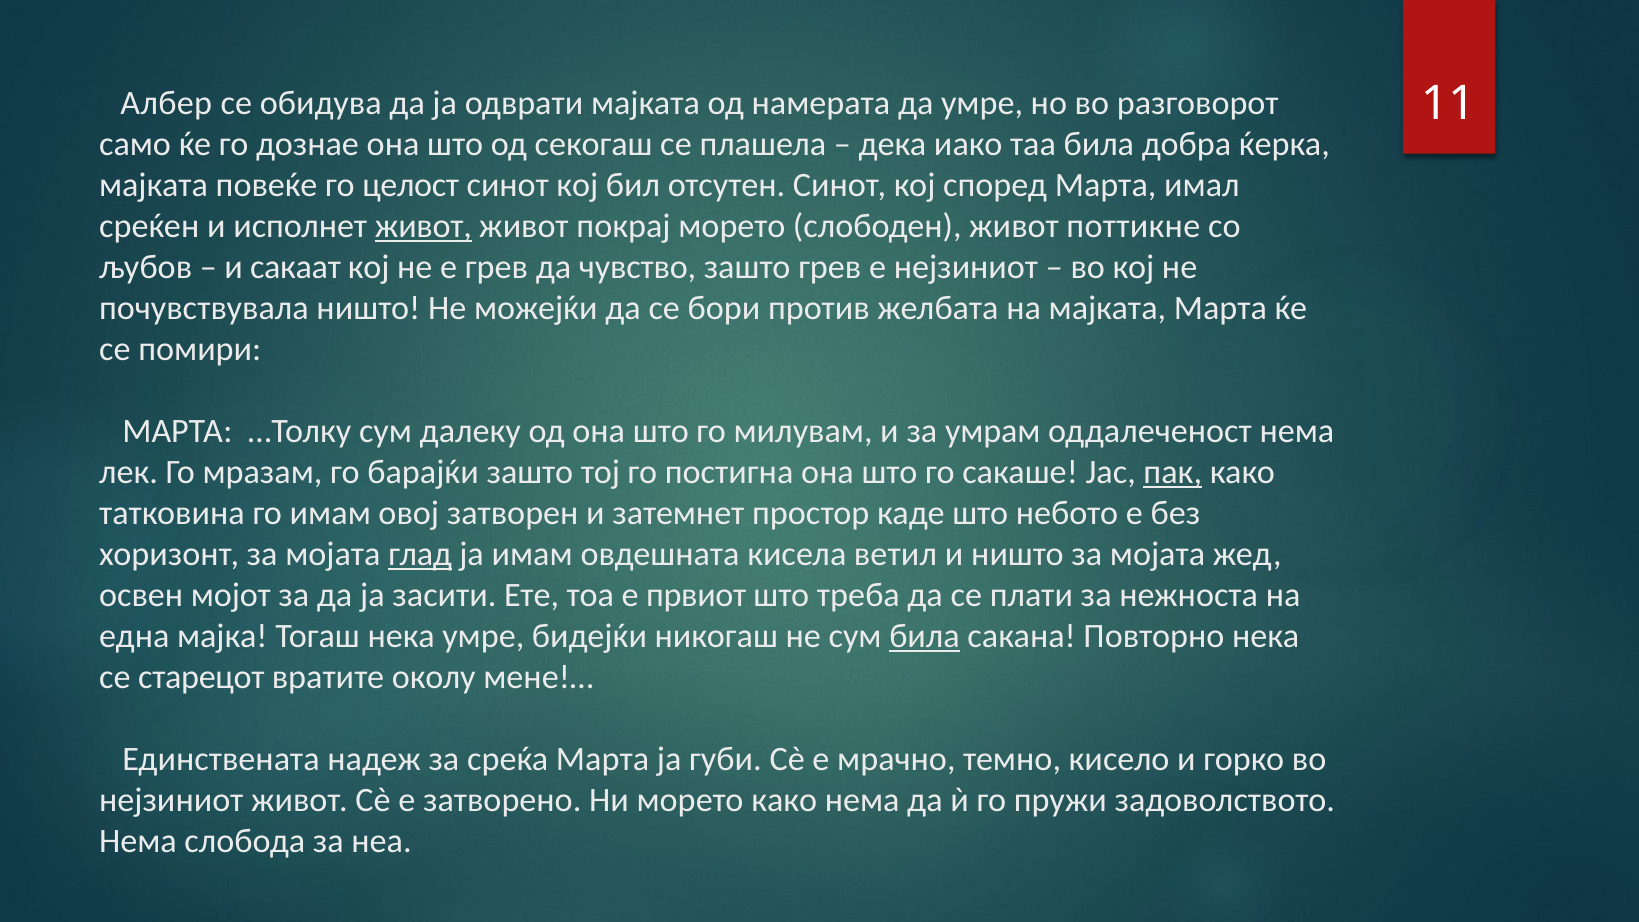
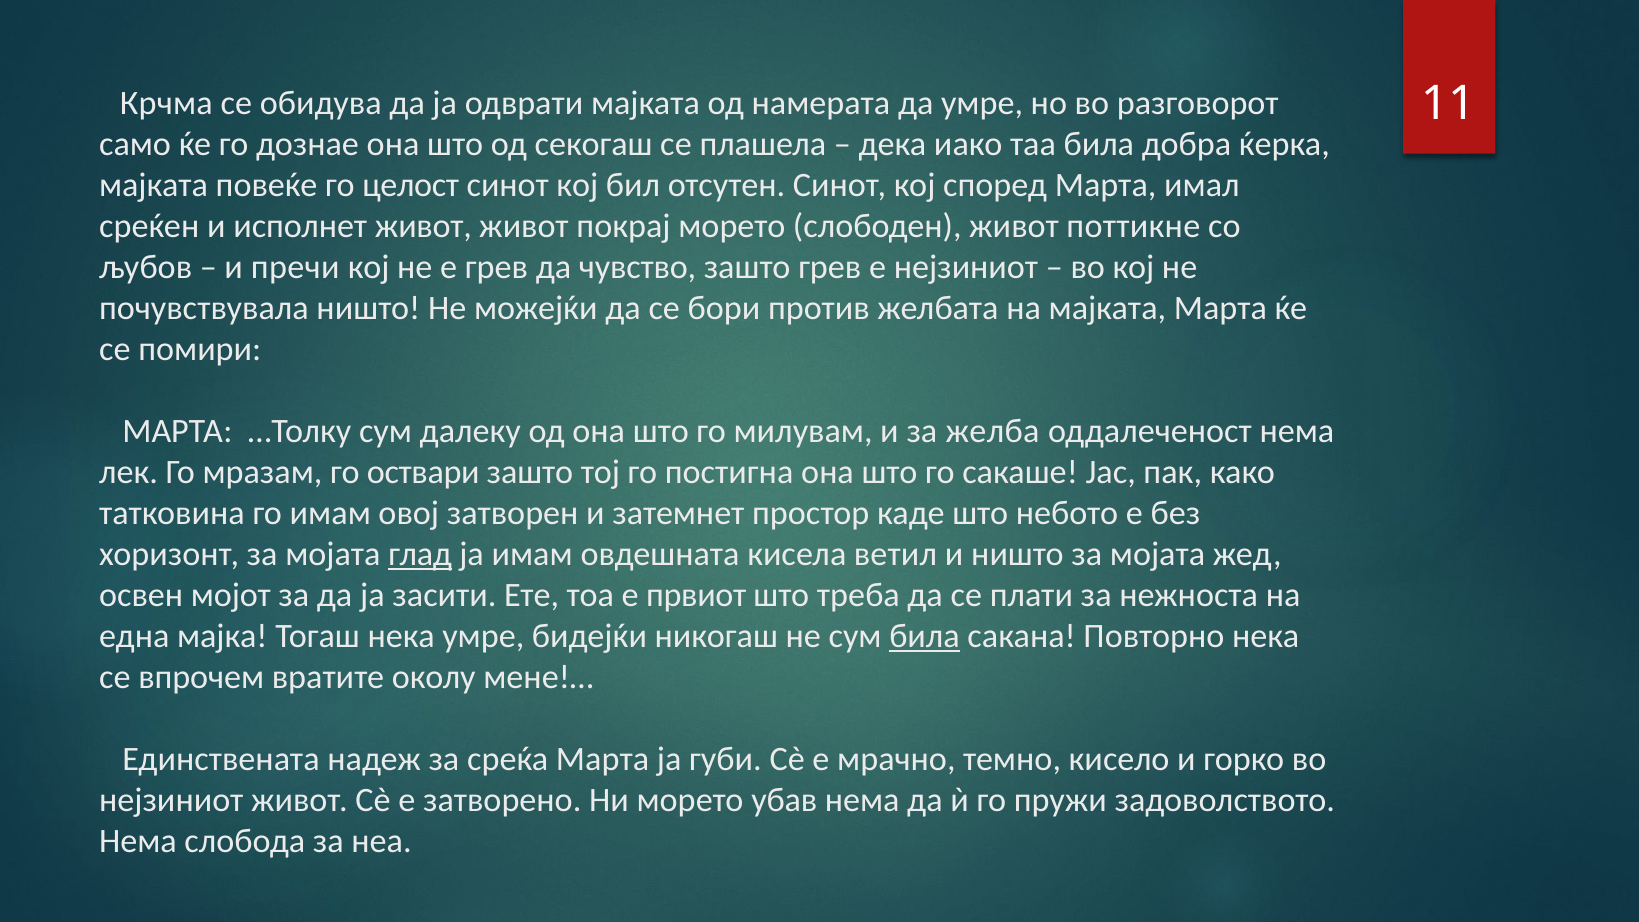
Албер: Албер -> Крчма (166, 103)
живот underline: present -> none (423, 226)
сакаат: сакаат -> пречи (295, 267)
умрам: умрам -> желба (993, 431)
барајќи: барајќи -> оствари (423, 472)
пак underline: present -> none (1173, 472)
старецот: старецот -> впрочем (201, 677)
морето како: како -> убав (784, 800)
